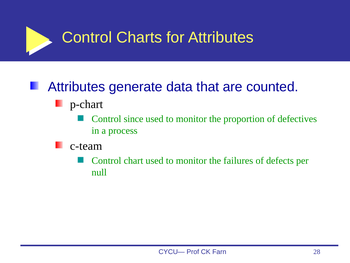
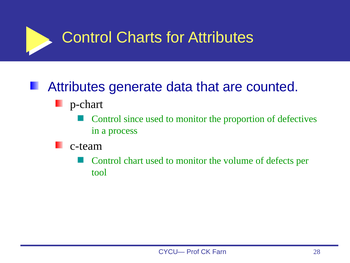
failures: failures -> volume (238, 160)
null: null -> tool (99, 172)
